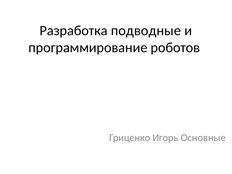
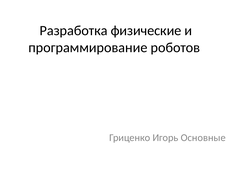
подводные: подводные -> физические (146, 31)
